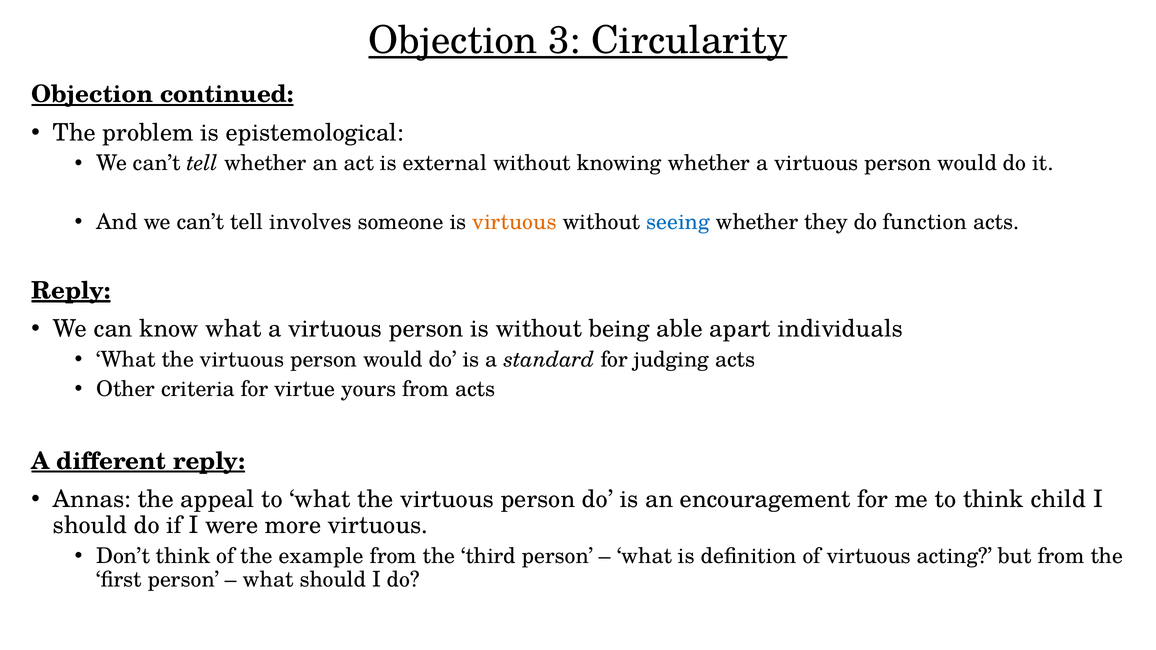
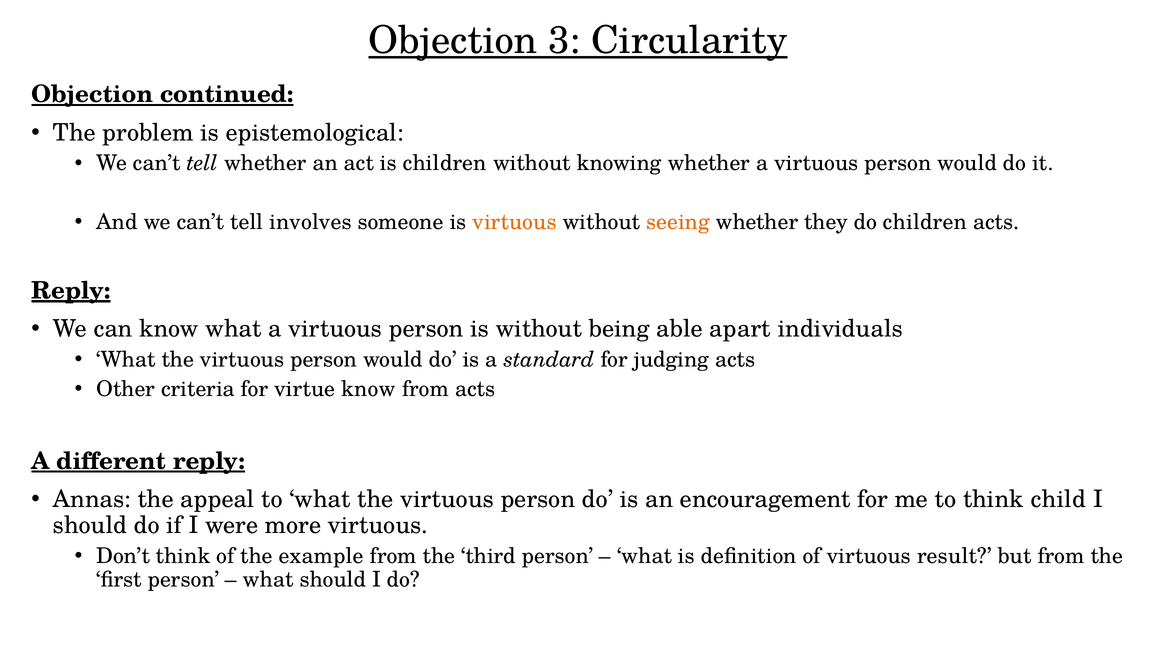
is external: external -> children (445, 163)
seeing colour: blue -> orange (678, 222)
do function: function -> children (925, 222)
virtue yours: yours -> know (369, 389)
acting: acting -> result (954, 556)
